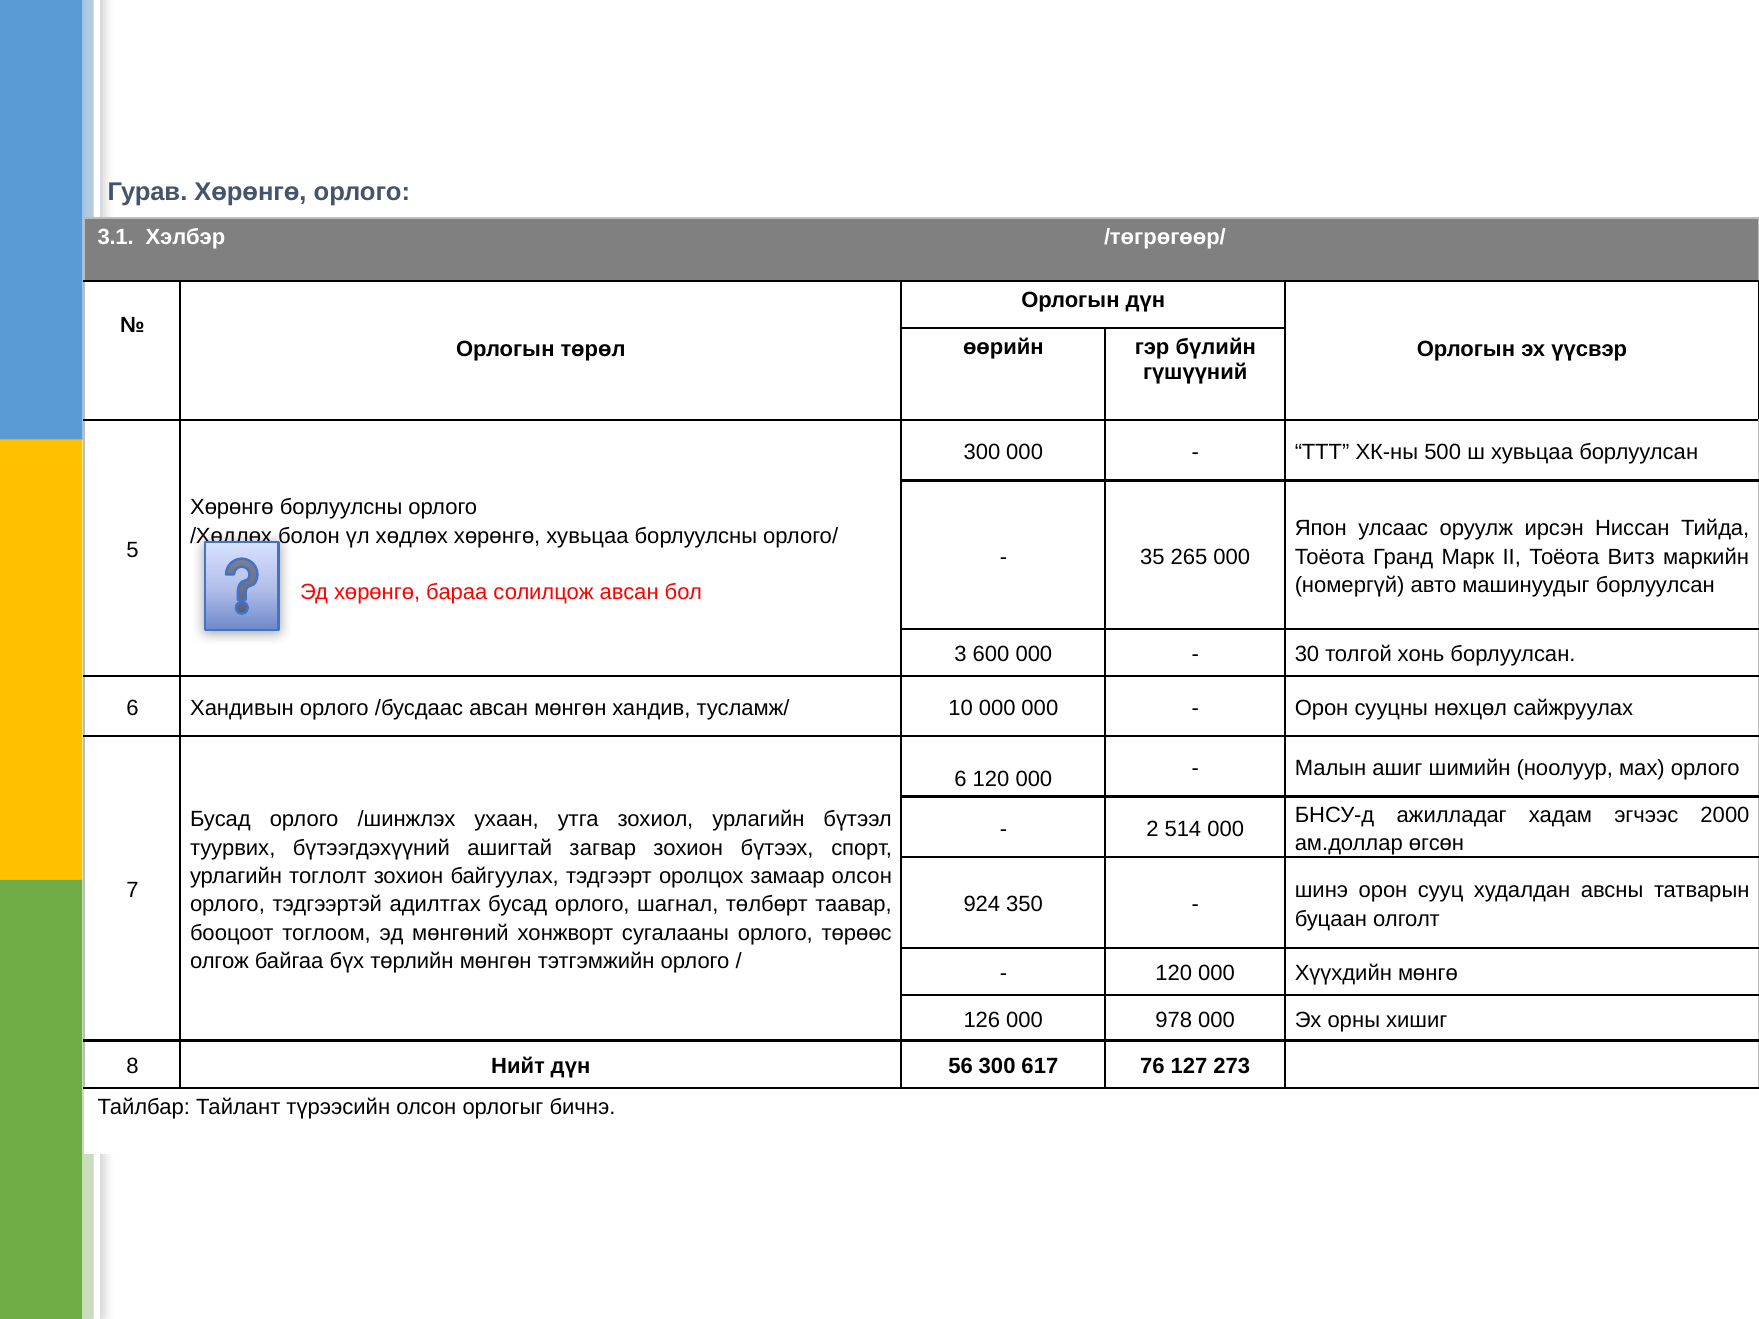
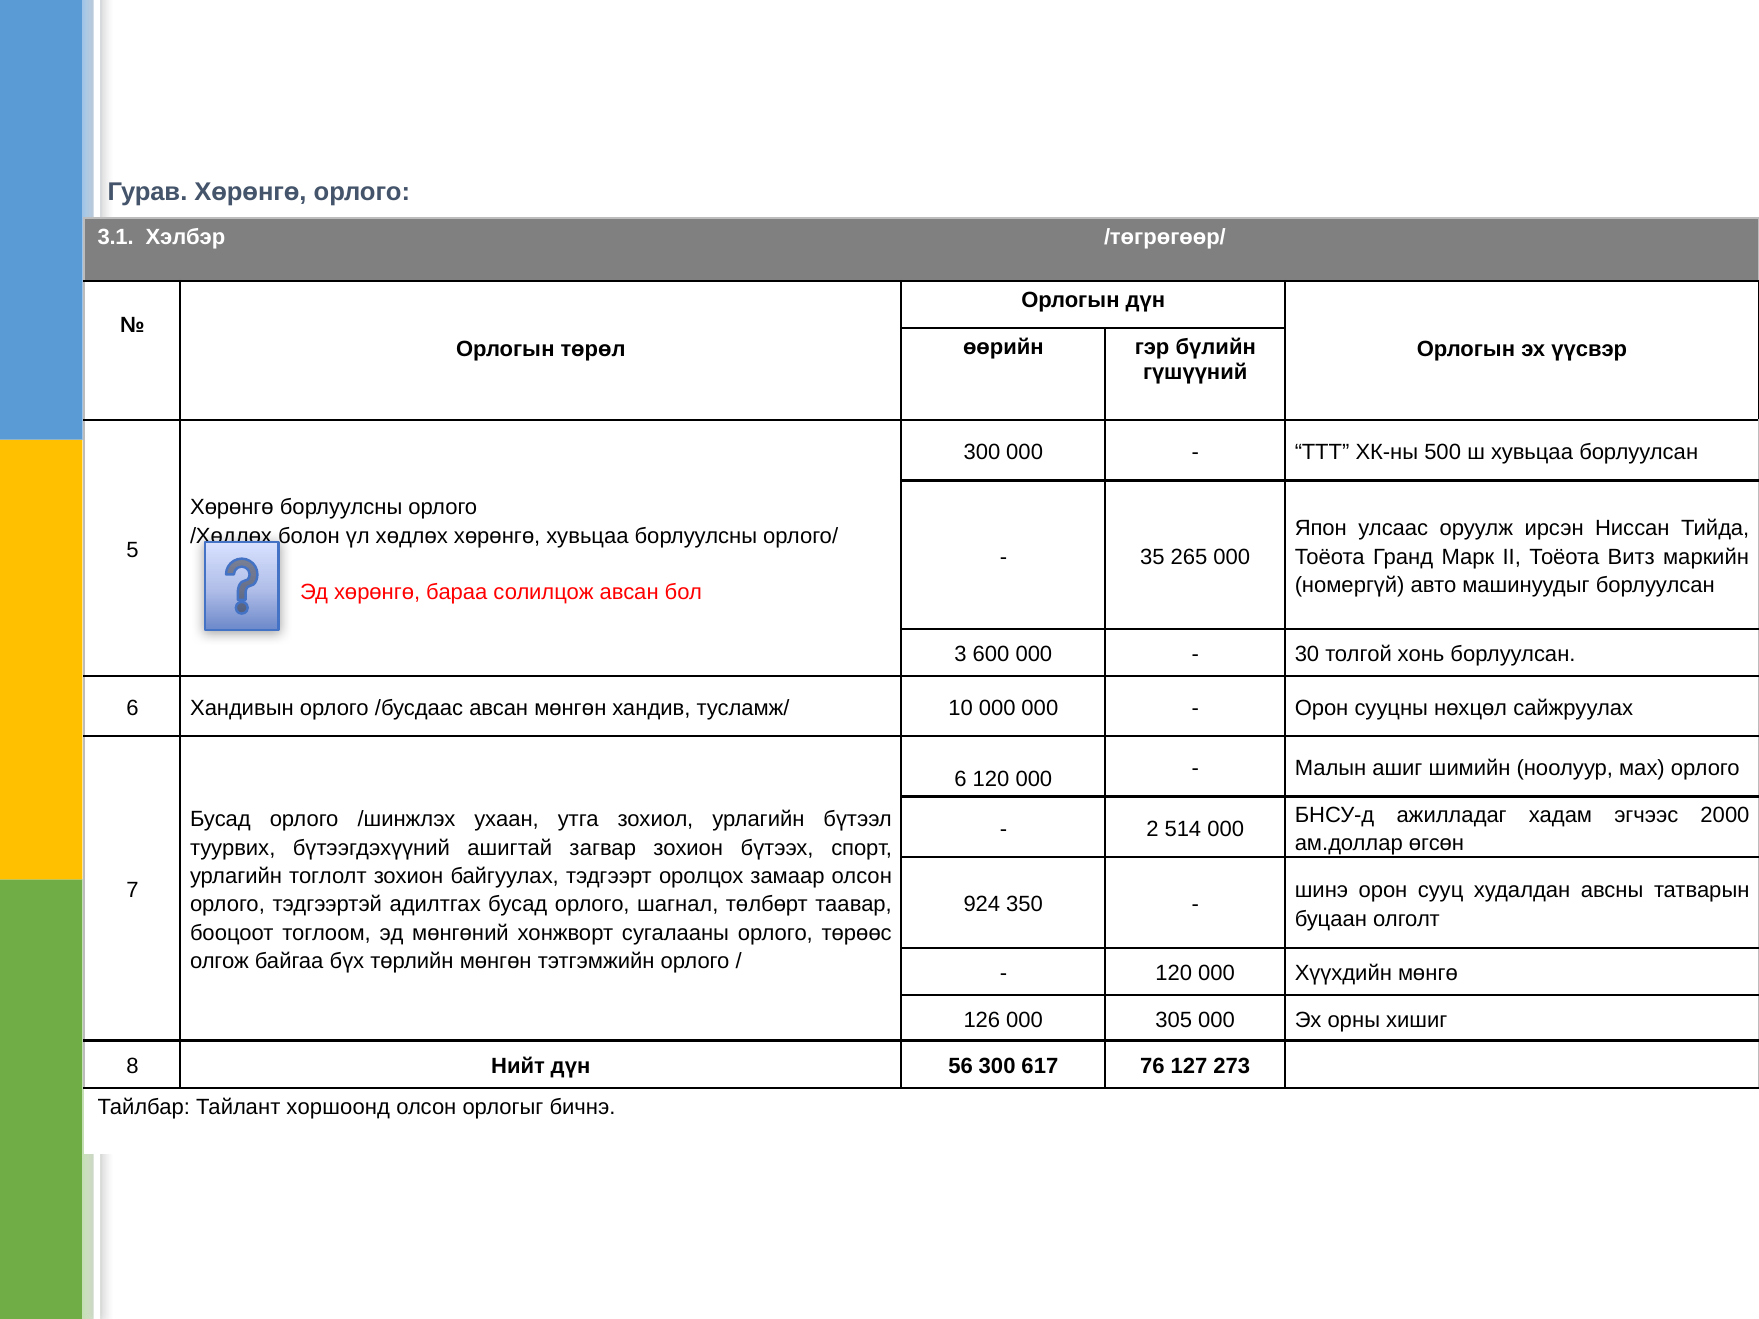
978: 978 -> 305 (1174, 1020)
түрээсийн: түрээсийн -> хоршоонд (338, 1107)
